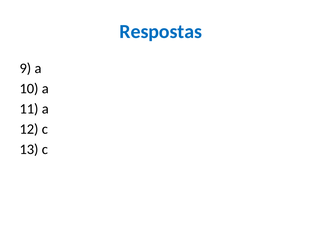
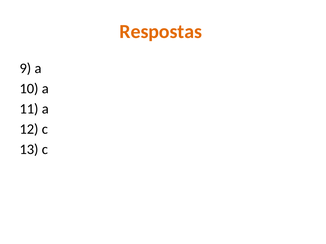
Respostas colour: blue -> orange (161, 32)
